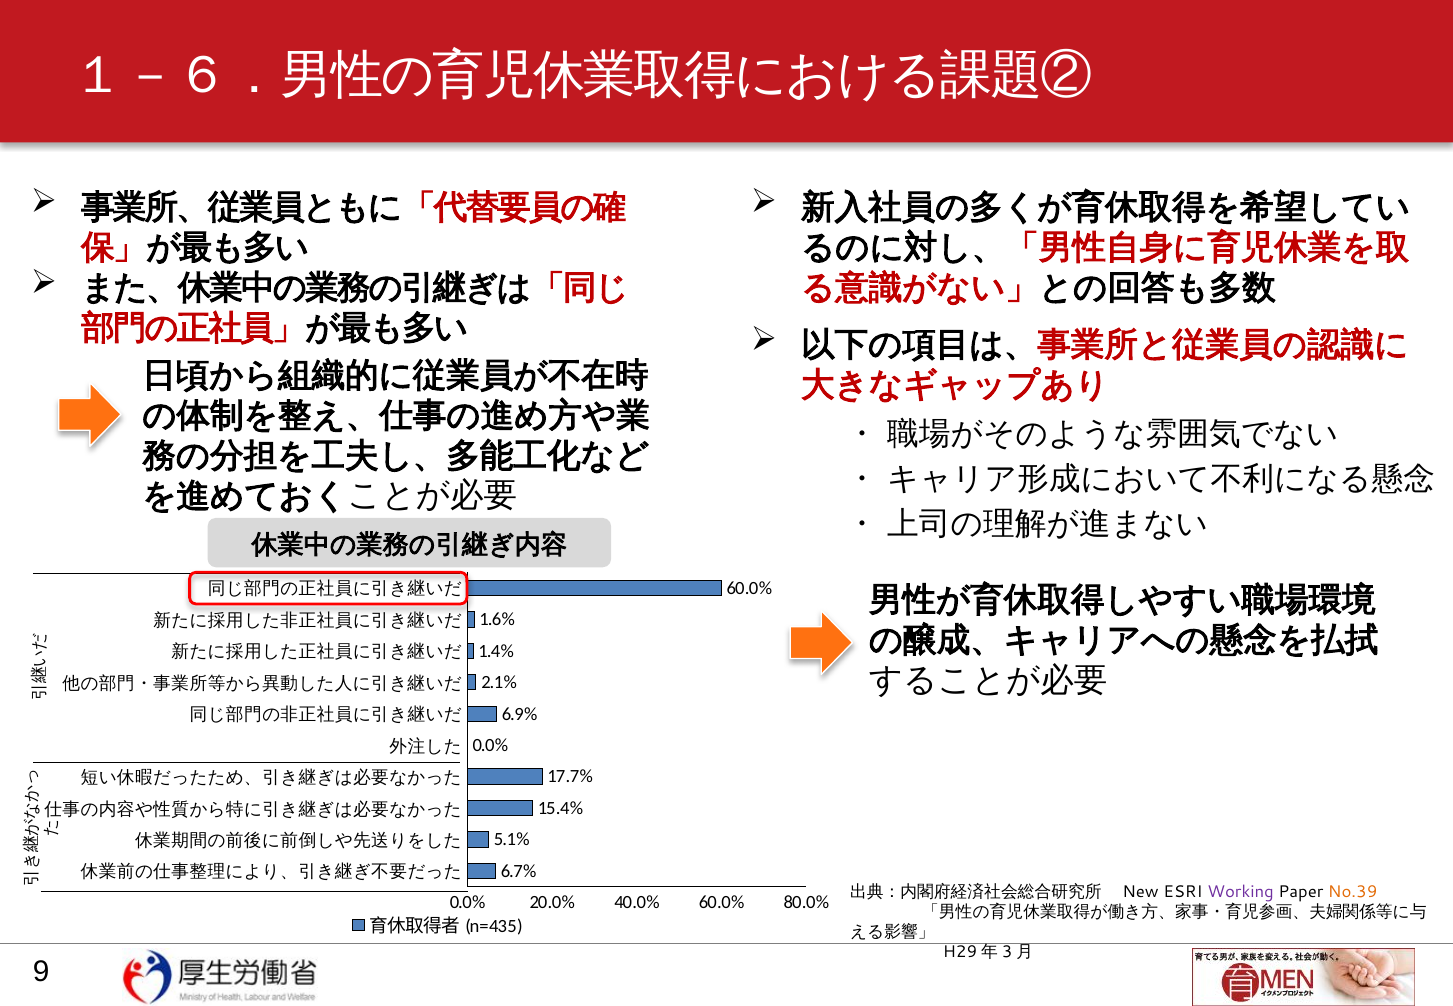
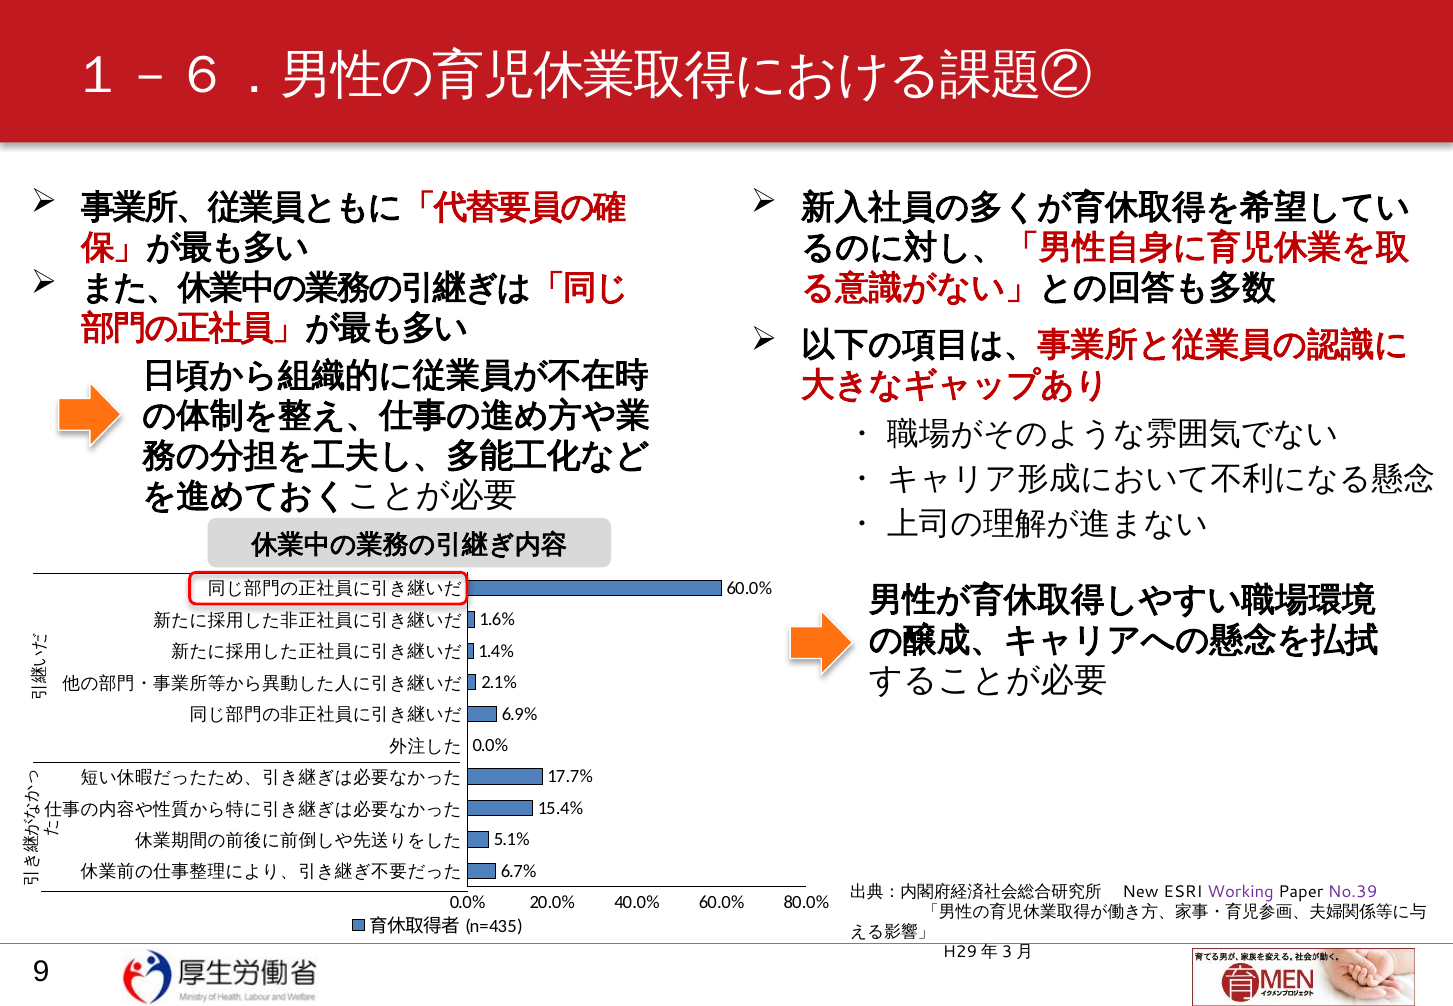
No.39 colour: orange -> purple (1353, 892)
